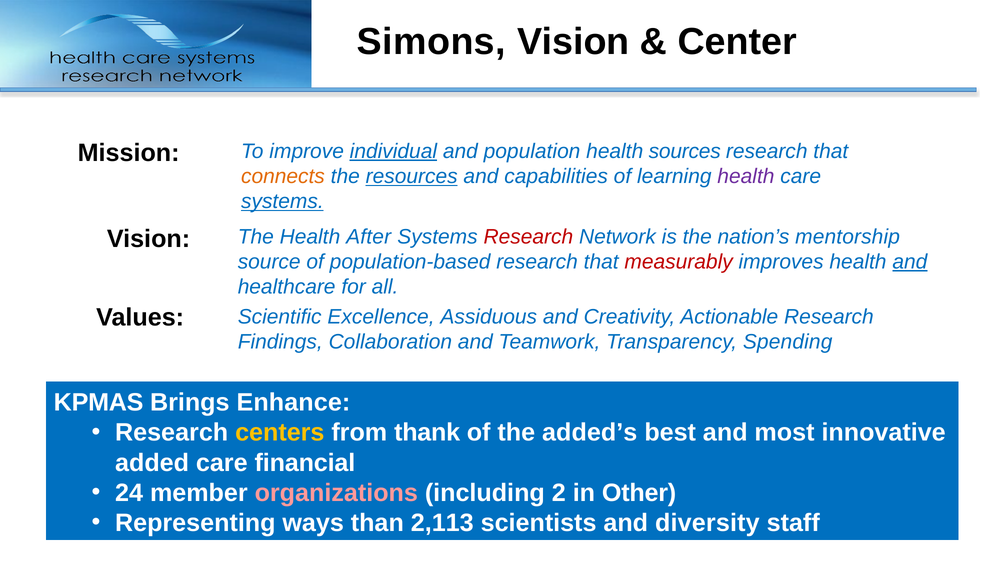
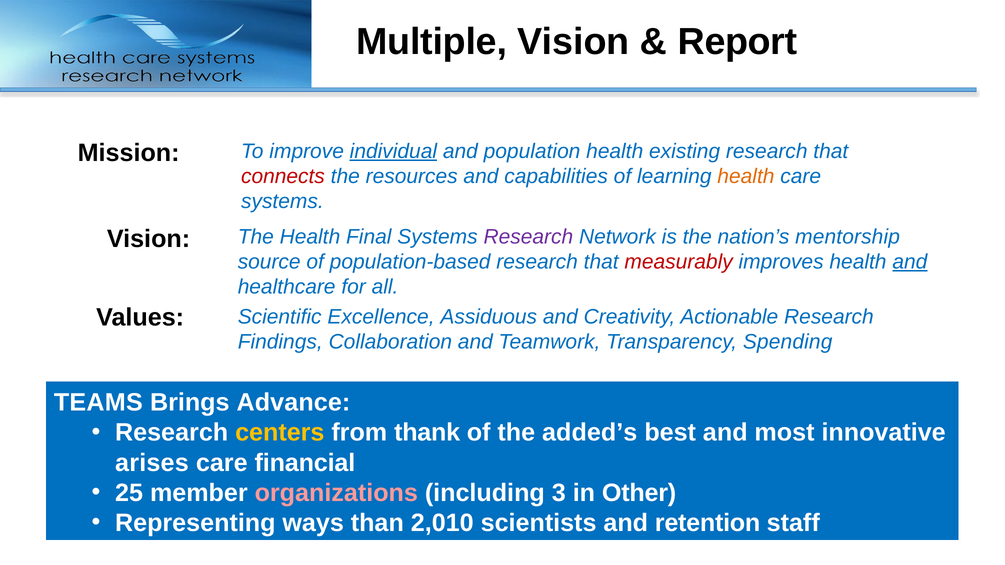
Simons: Simons -> Multiple (432, 42)
Center: Center -> Report (737, 42)
sources: sources -> existing (685, 151)
connects colour: orange -> red (283, 177)
resources underline: present -> none (412, 177)
health colour: purple -> orange (746, 177)
systems underline: present -> none (282, 202)
After: After -> Final (369, 237)
Research colour: red -> purple (528, 237)
KPMAS: KPMAS -> TEAMS (98, 403)
Enhance: Enhance -> Advance (293, 403)
added: added -> arises (152, 463)
24: 24 -> 25 (129, 493)
2: 2 -> 3 (559, 493)
2,113: 2,113 -> 2,010 (442, 523)
diversity: diversity -> retention (708, 523)
